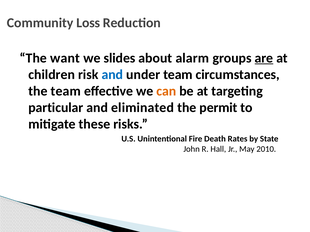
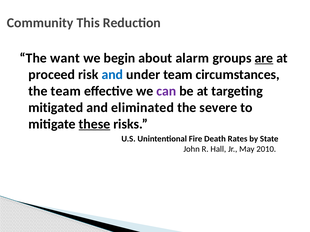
Loss: Loss -> This (88, 23)
slides: slides -> begin (119, 58)
children: children -> proceed (52, 75)
can colour: orange -> purple (166, 91)
particular: particular -> mitigated (56, 108)
permit: permit -> severe (218, 108)
these underline: none -> present (94, 124)
